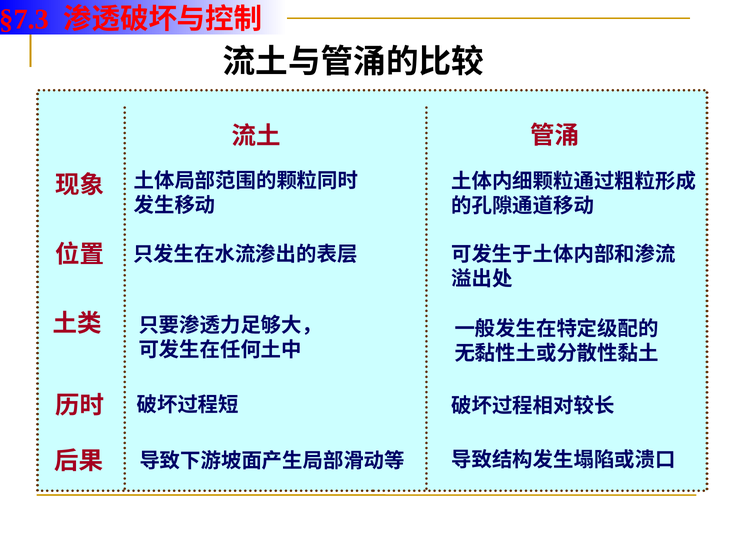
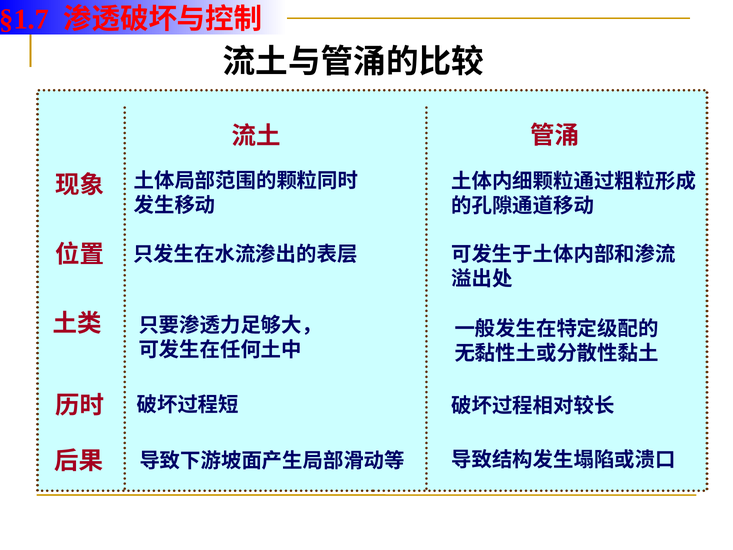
§7.3: §7.3 -> §1.7 (24, 19)
